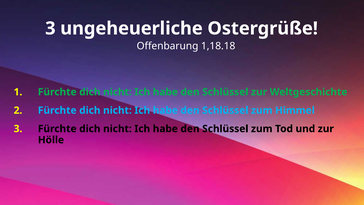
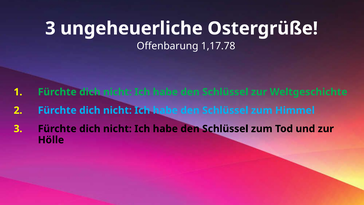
1,18.18: 1,18.18 -> 1,17.78 (218, 46)
